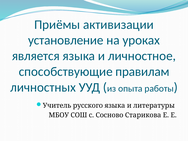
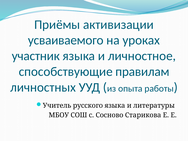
установление: установление -> усваиваемого (66, 40)
является: является -> участник (36, 56)
